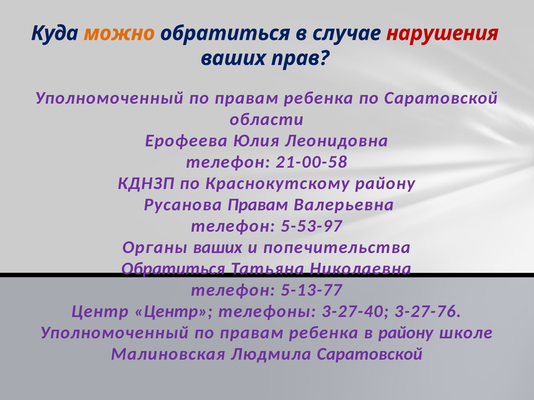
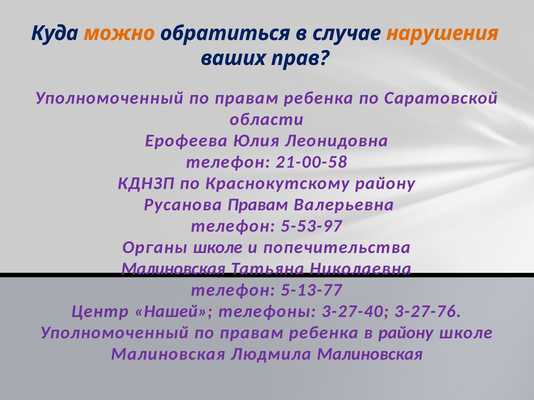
нарушения colour: red -> orange (442, 33)
Органы ваших: ваших -> школе (218, 248)
Обратиться: Обратиться -> Малиновская (173, 269)
Центр Центр: Центр -> Нашей (173, 312)
Людмила Саратовской: Саратовской -> Малиновская (370, 354)
